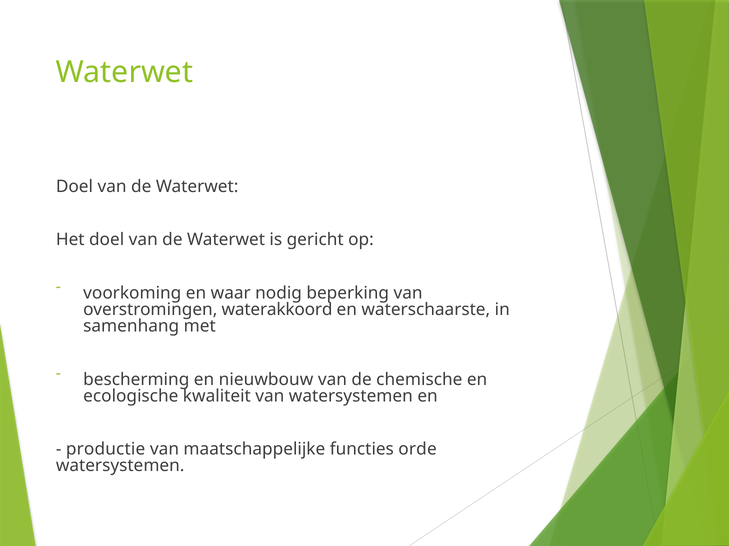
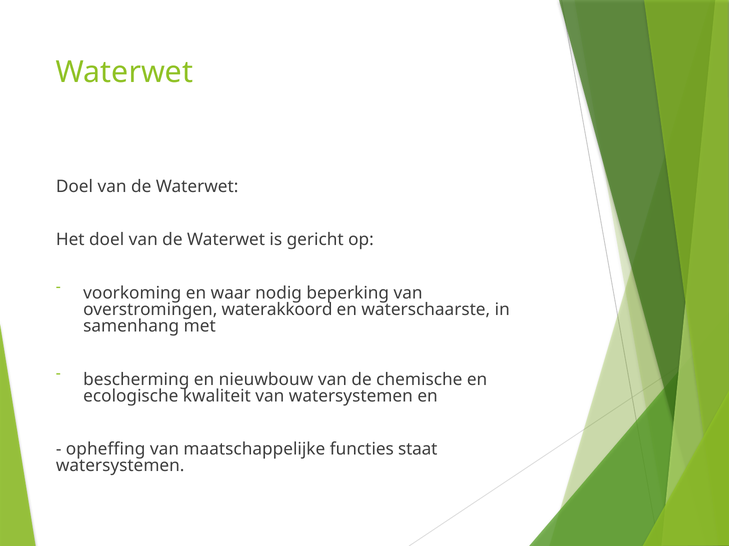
productie: productie -> opheffing (106, 450)
orde: orde -> staat (418, 450)
